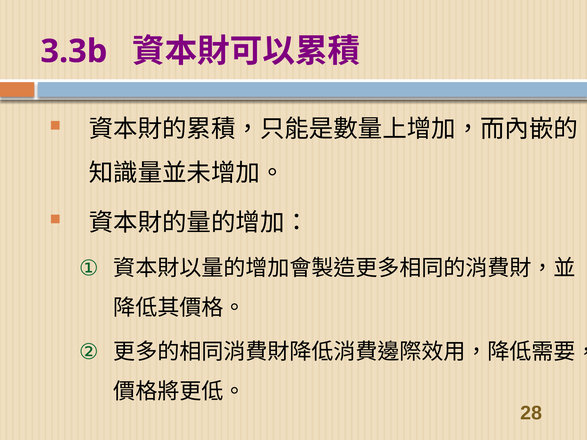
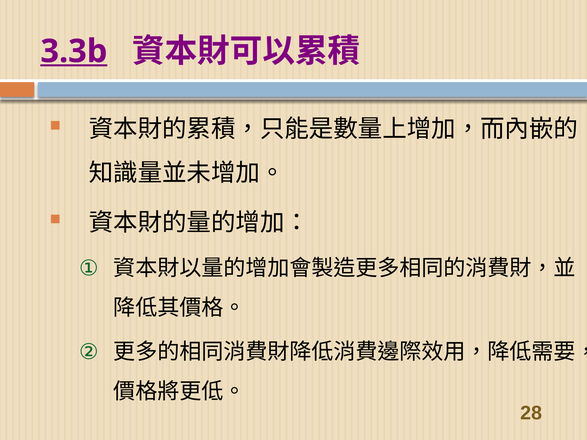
3.3b underline: none -> present (74, 51)
